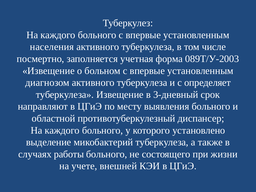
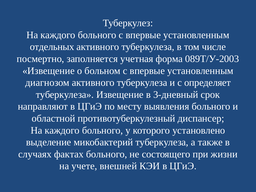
населения: населения -> отдельных (52, 47)
работы: работы -> фактах (69, 154)
